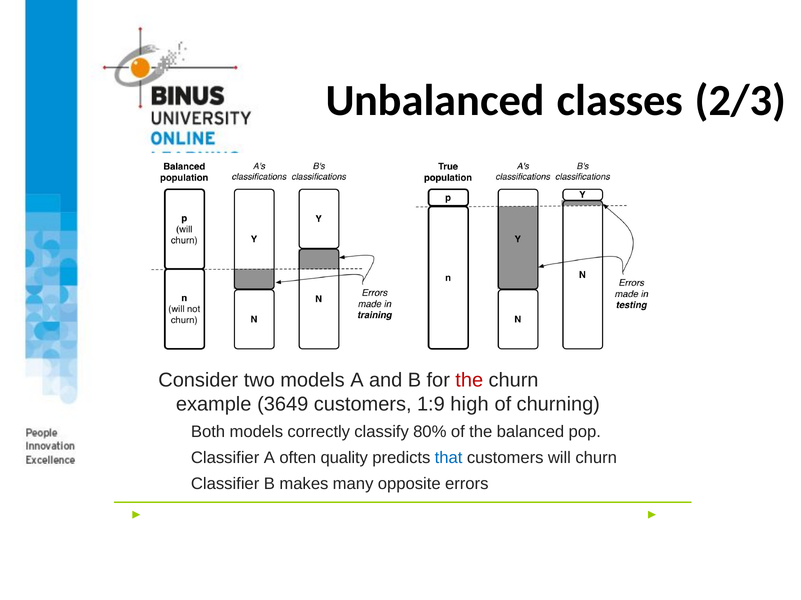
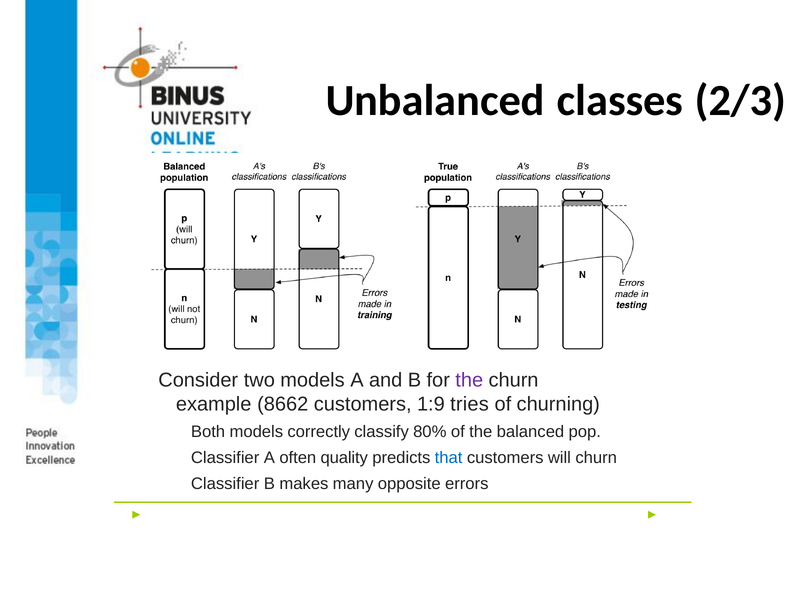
the colour: red -> purple (469, 381)
3649: 3649 -> 8662 (283, 405)
high: high -> tries (470, 405)
